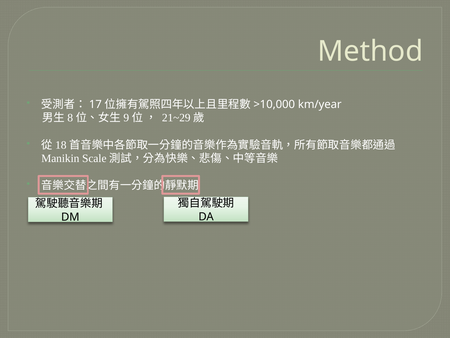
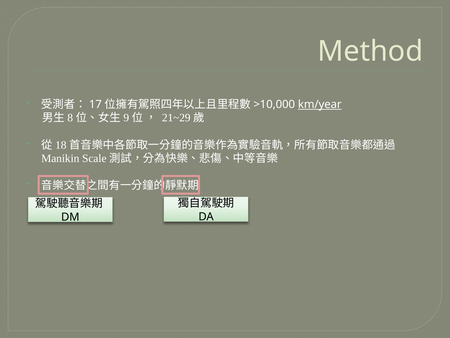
km/year underline: none -> present (320, 104)
